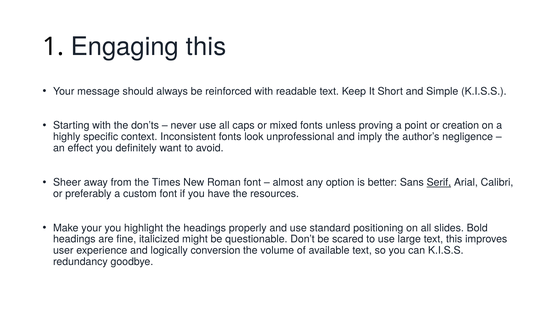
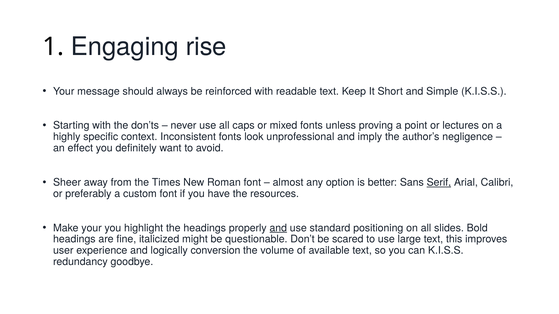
Engaging this: this -> rise (206, 47)
creation: creation -> lectures (461, 126)
and underline: none -> present (278, 228)
